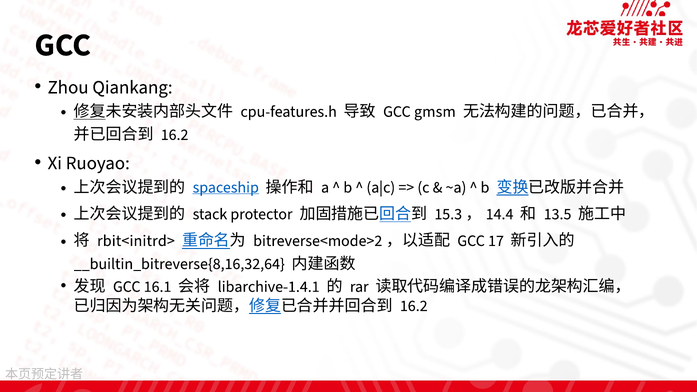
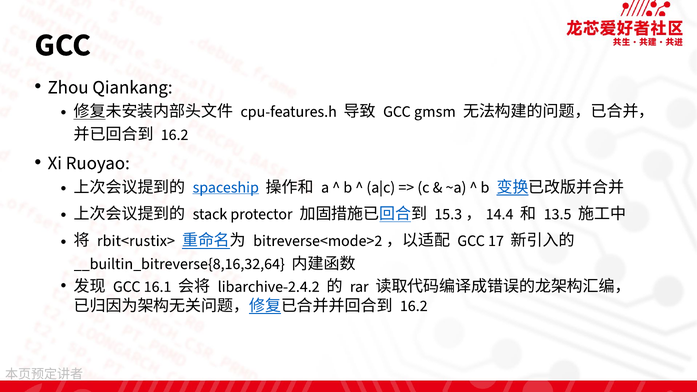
rbit<initrd>: rbit<initrd> -> rbit<rustix> (136, 241)
libarchive-1.4.1: libarchive-1.4.1 -> libarchive-2.4.2 (269, 287)
